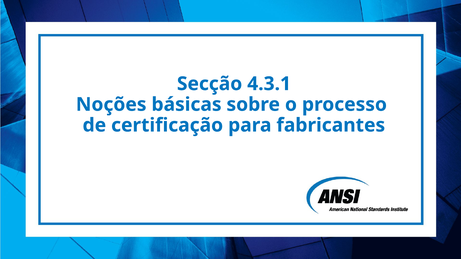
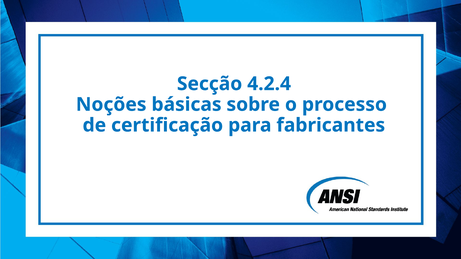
4.3.1: 4.3.1 -> 4.2.4 (269, 84)
